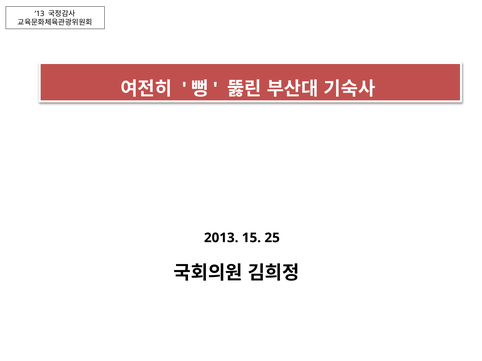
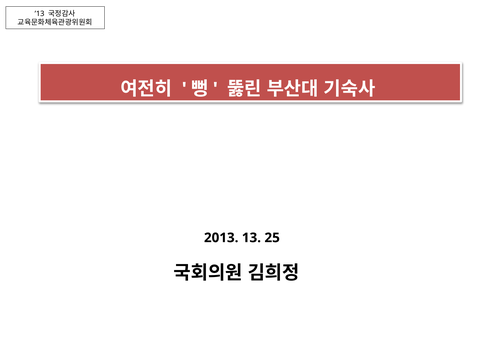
15: 15 -> 13 (251, 238)
